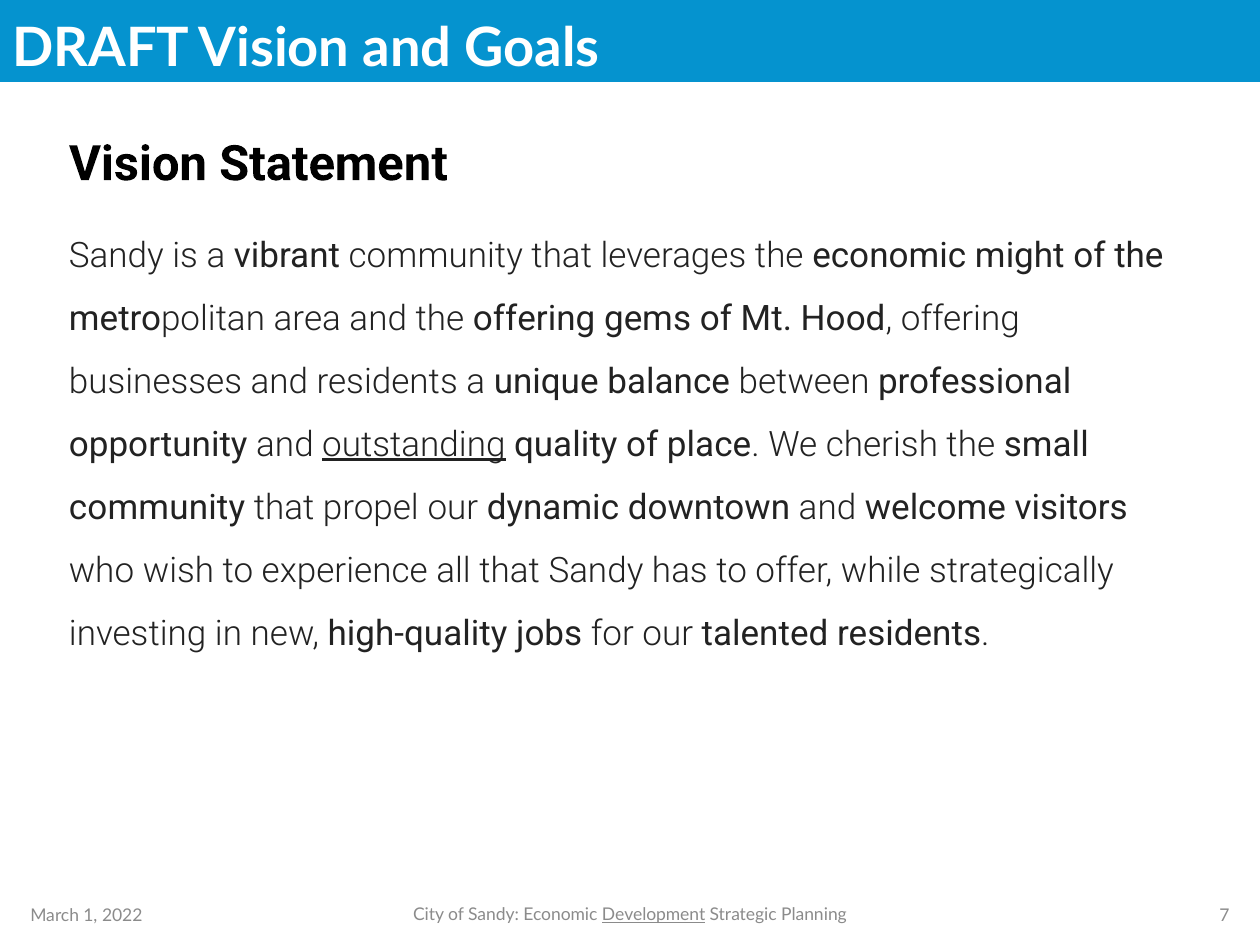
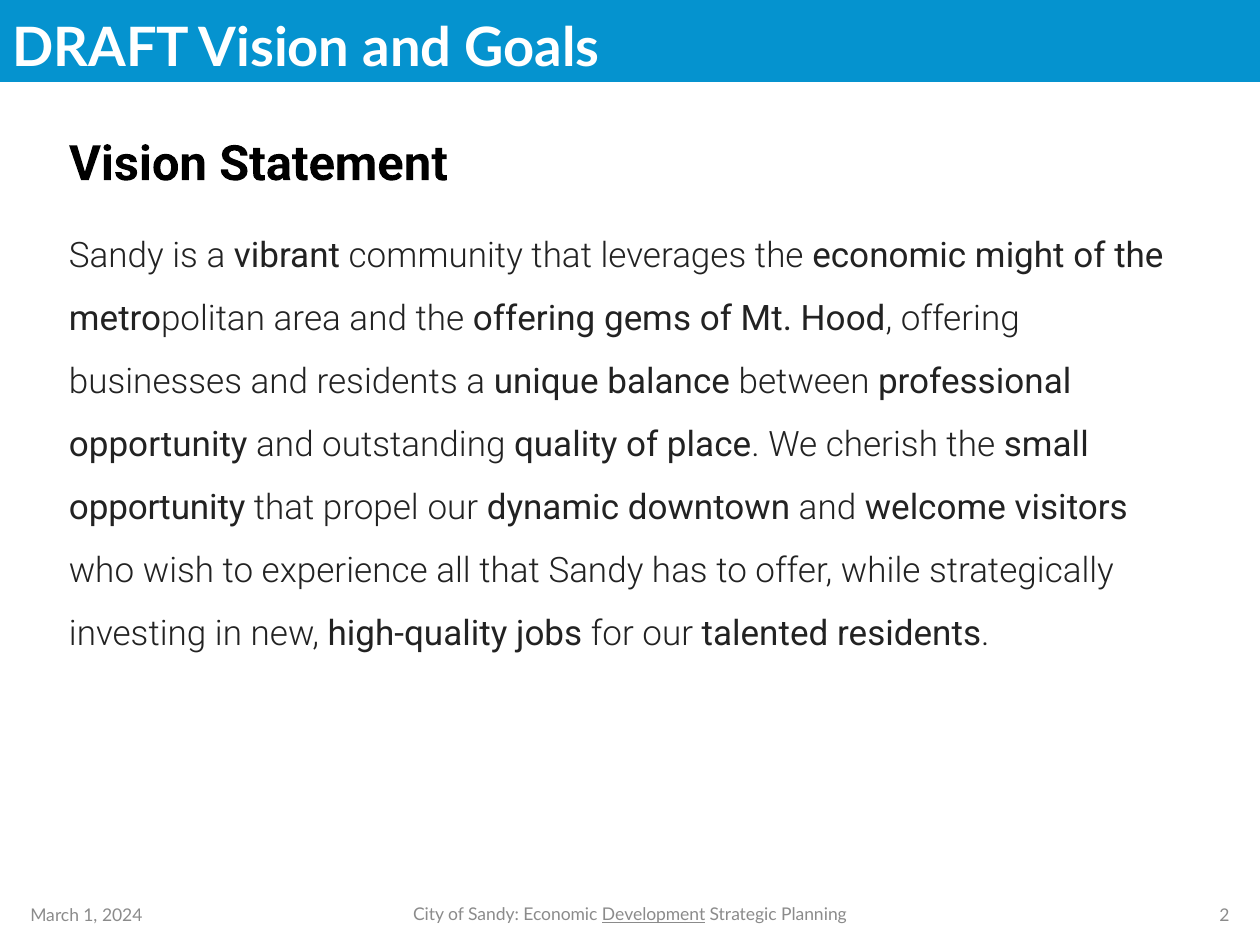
outstanding underline: present -> none (414, 444)
community: community -> opportunity (157, 507)
7: 7 -> 2 (1225, 916)
2022: 2022 -> 2024 (122, 916)
